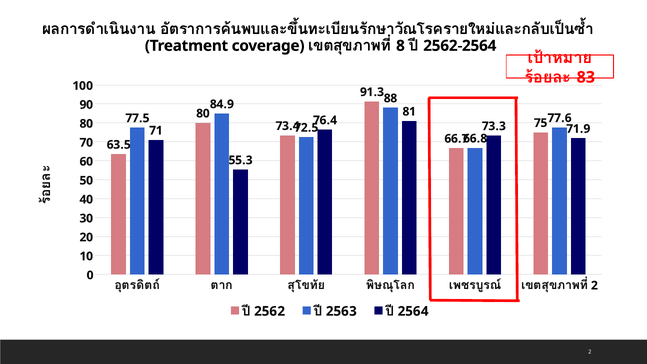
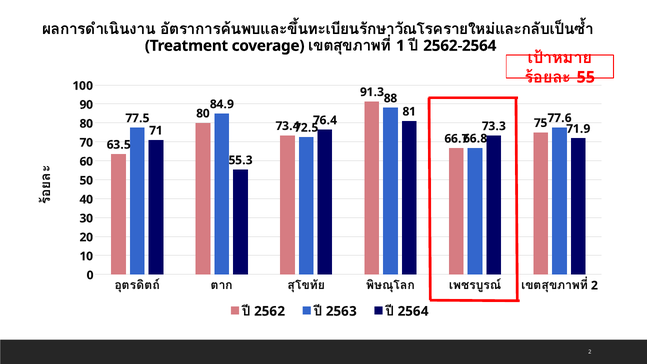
8: 8 -> 1 (400, 46)
83: 83 -> 55 (586, 77)
